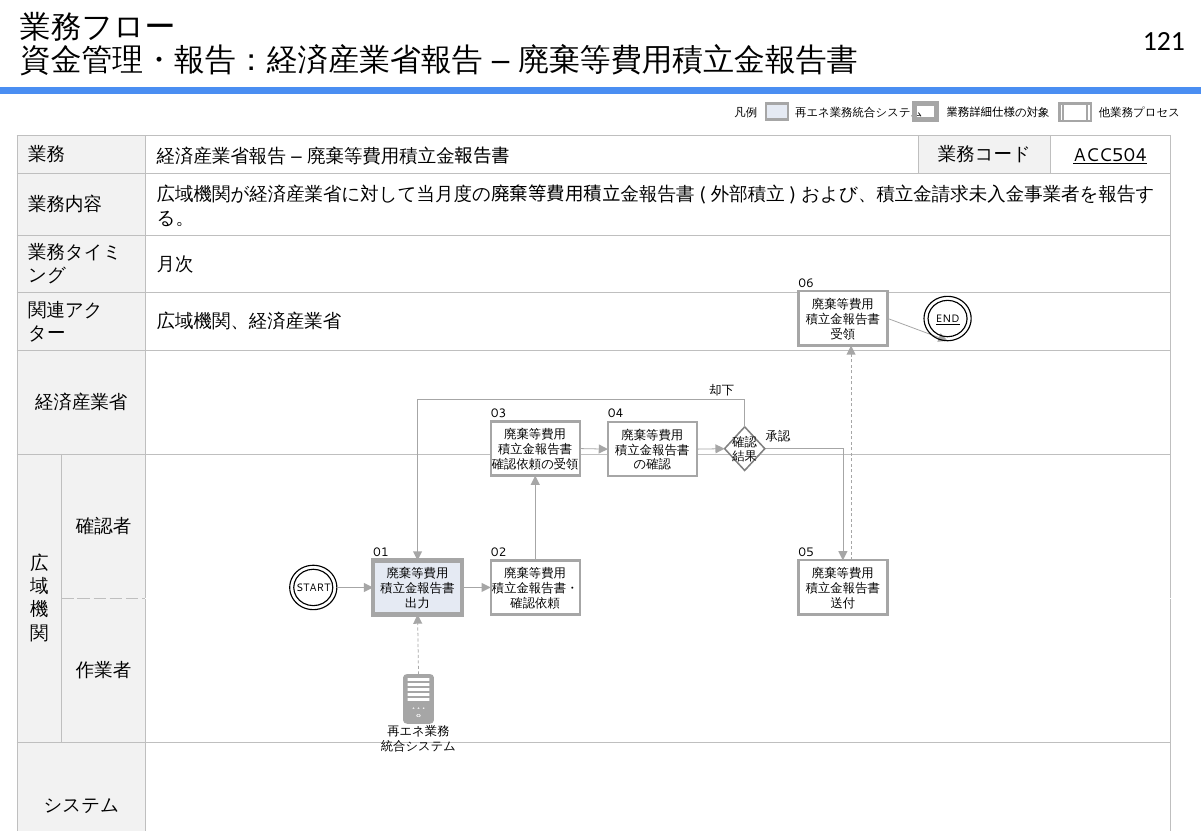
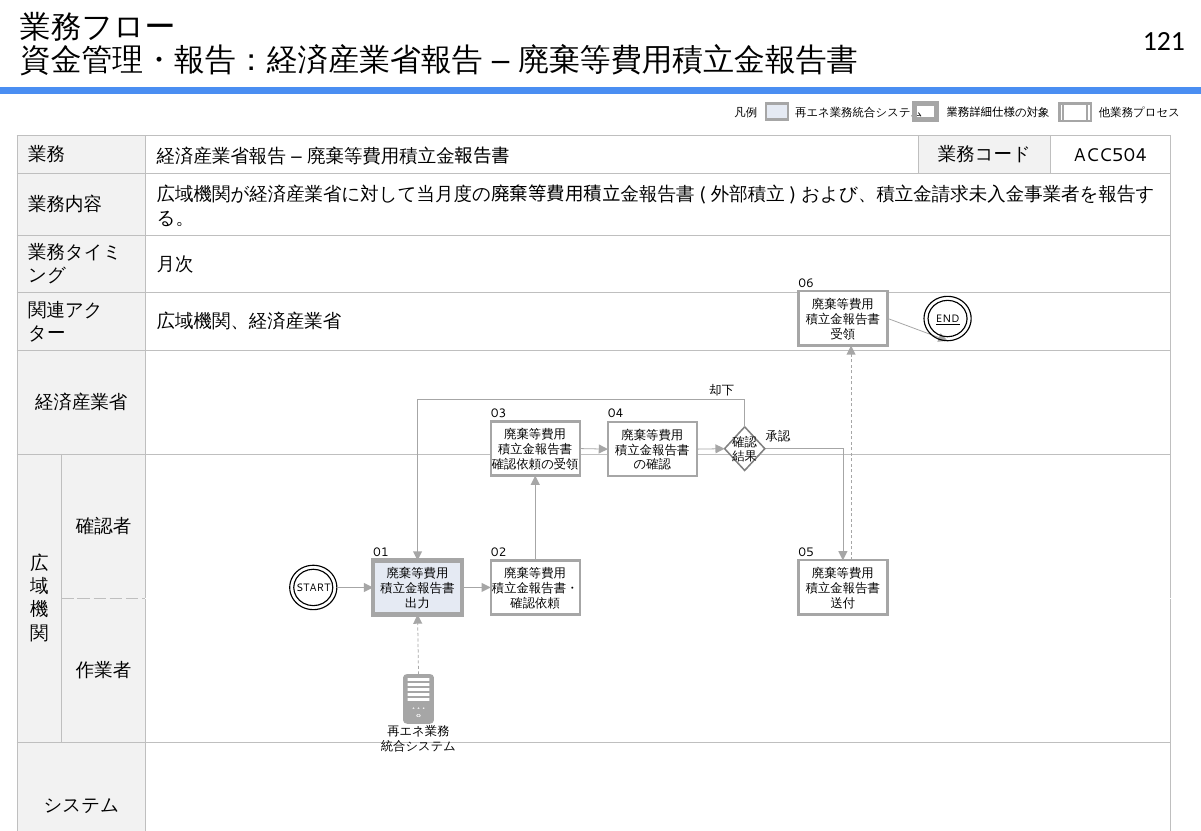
ACC504 underline: present -> none (1110, 156)
